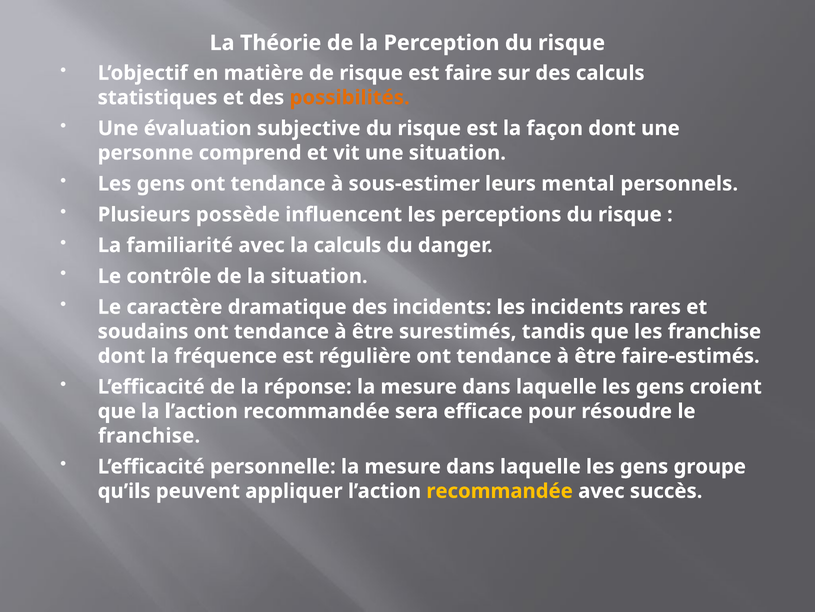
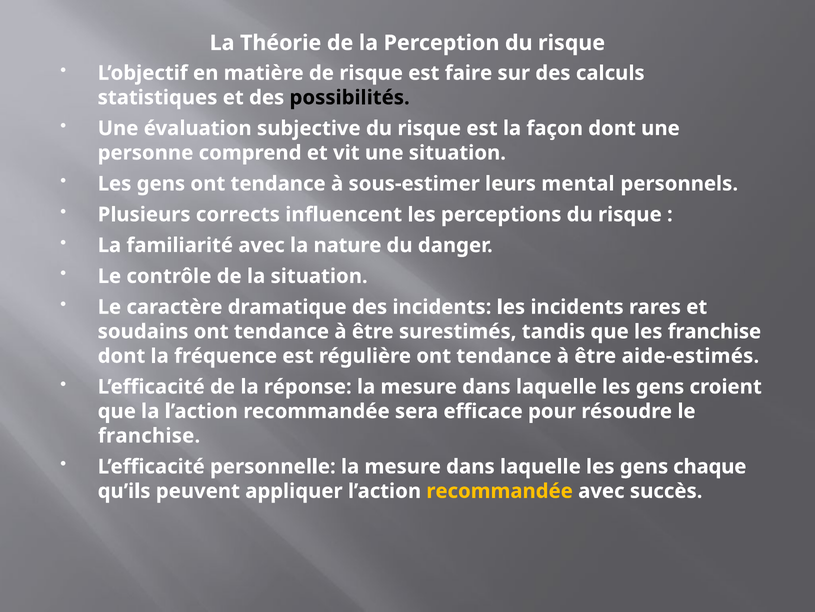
possibilités colour: orange -> black (350, 97)
possède: possède -> corrects (238, 214)
la calculs: calculs -> nature (347, 245)
faire-estimés: faire-estimés -> aide-estimés (690, 356)
groupe: groupe -> chaque (710, 466)
